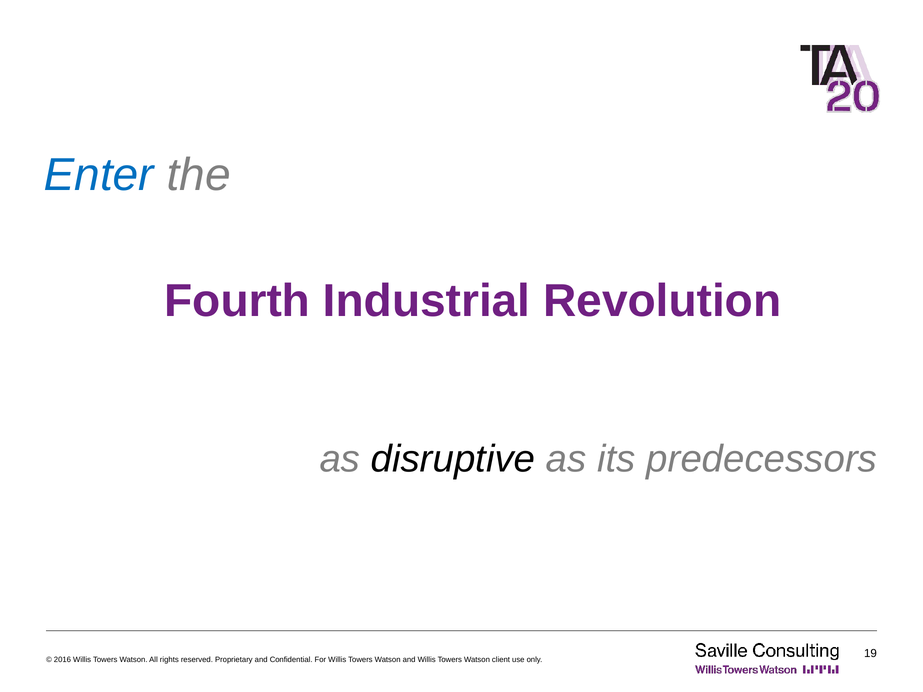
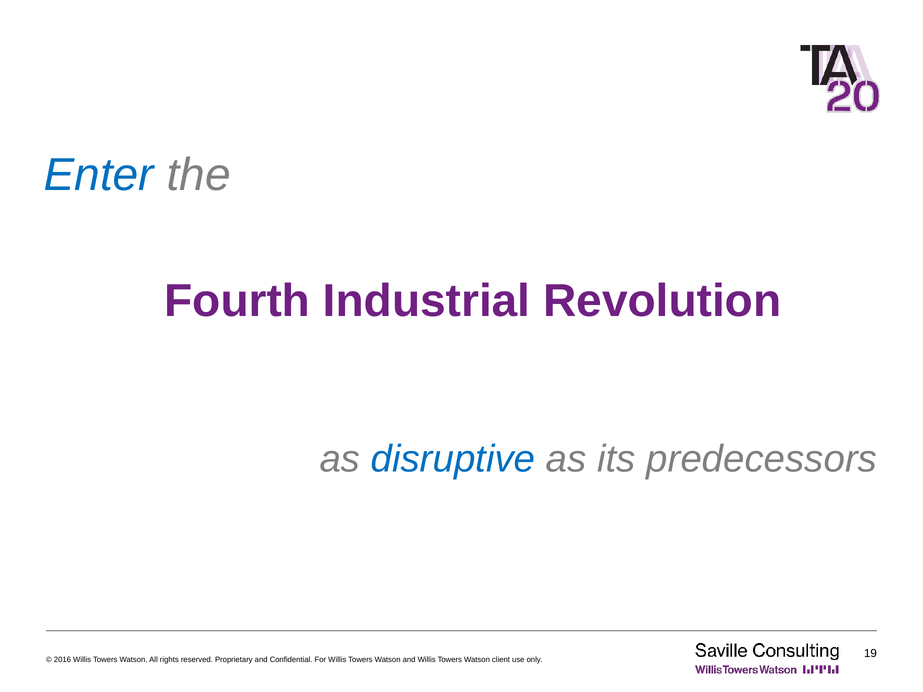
disruptive colour: black -> blue (453, 459)
